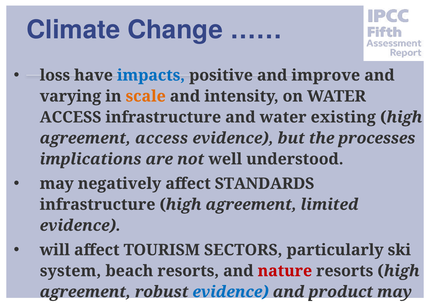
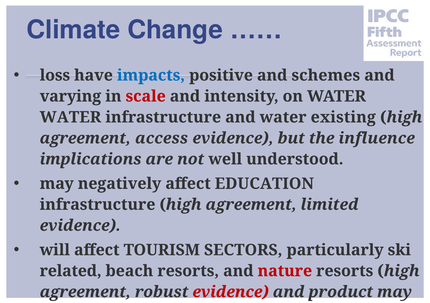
improve: improve -> schemes (326, 75)
scale colour: orange -> red (146, 96)
ACCESS: ACCESS -> WATER (70, 117)
processes: processes -> influence (377, 138)
STANDARDS: STANDARDS -> EDUCATION (264, 184)
system: system -> related (71, 271)
evidence colour: blue -> red (231, 292)
